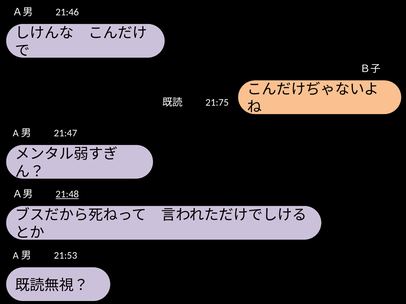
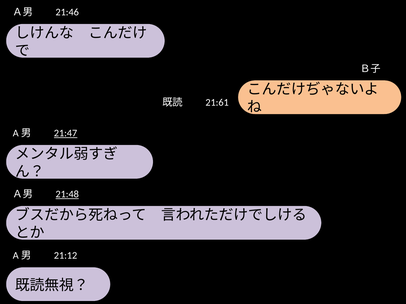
21:75: 21:75 -> 21:61 (217, 103)
21:47 underline: none -> present (66, 133)
21:53: 21:53 -> 21:12 (66, 256)
